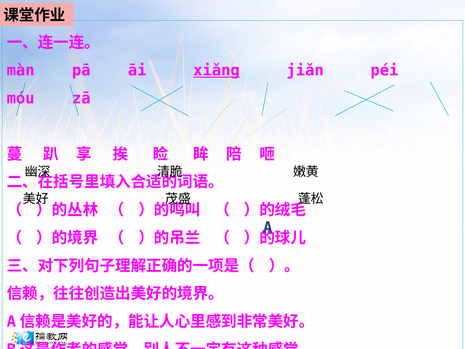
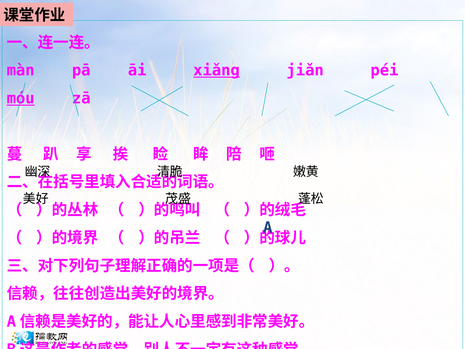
móu underline: none -> present (21, 98)
